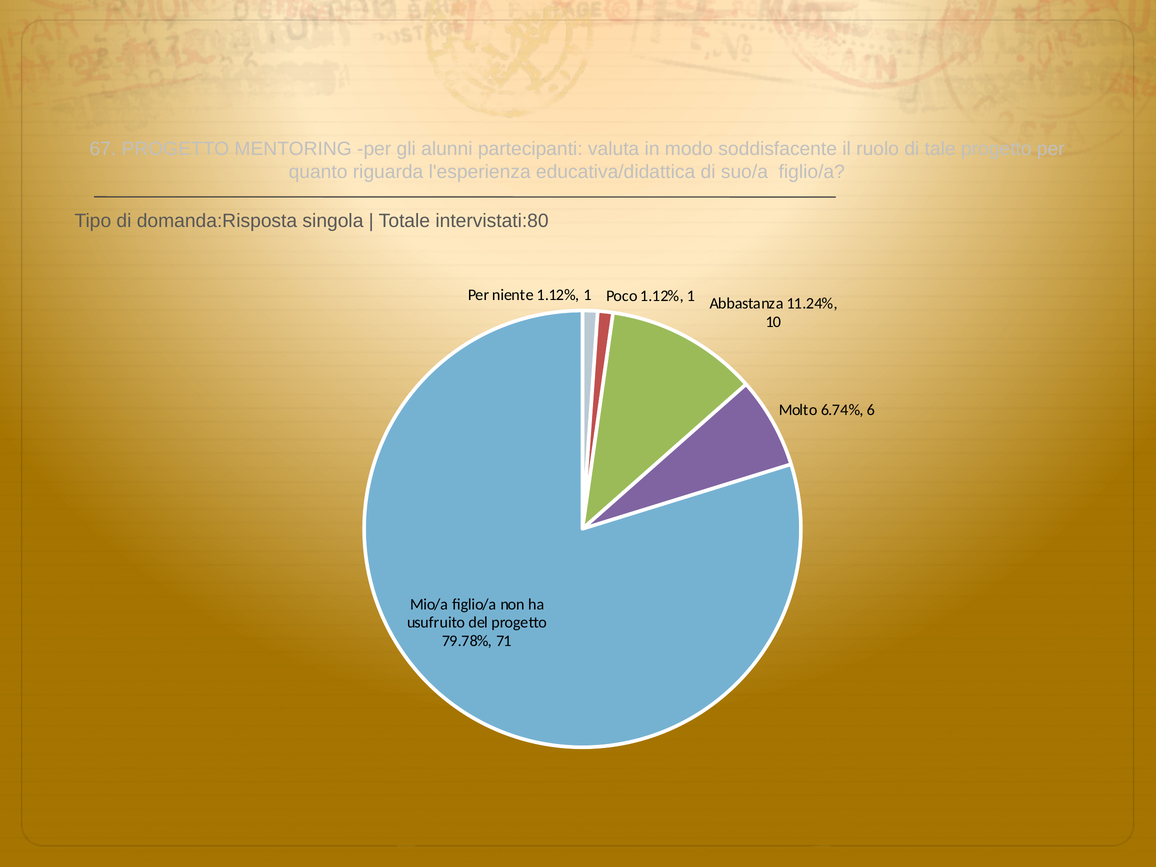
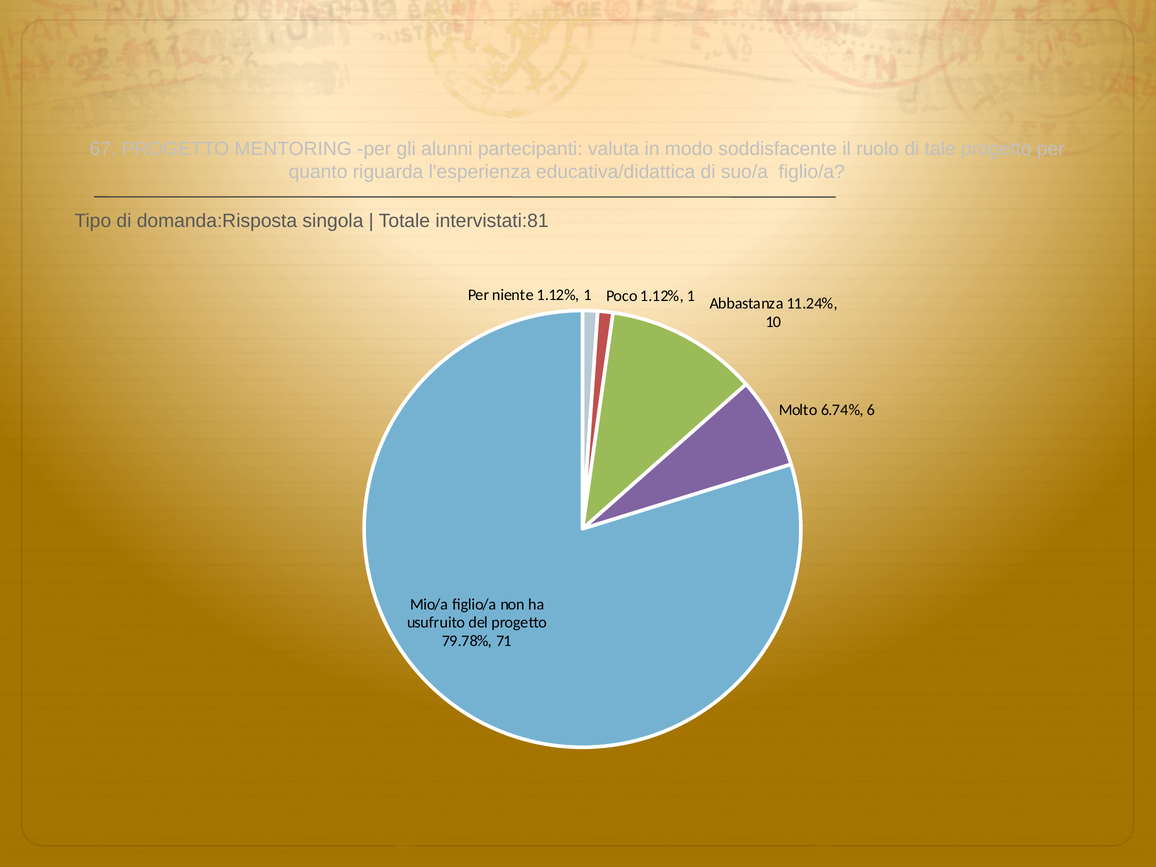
intervistati:80: intervistati:80 -> intervistati:81 (492, 221)
